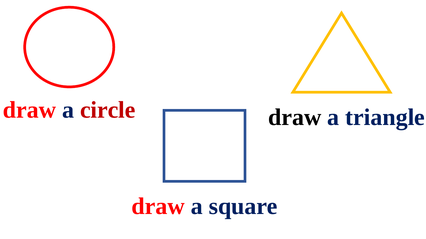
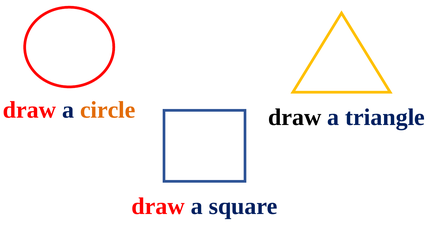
circle colour: red -> orange (108, 110)
